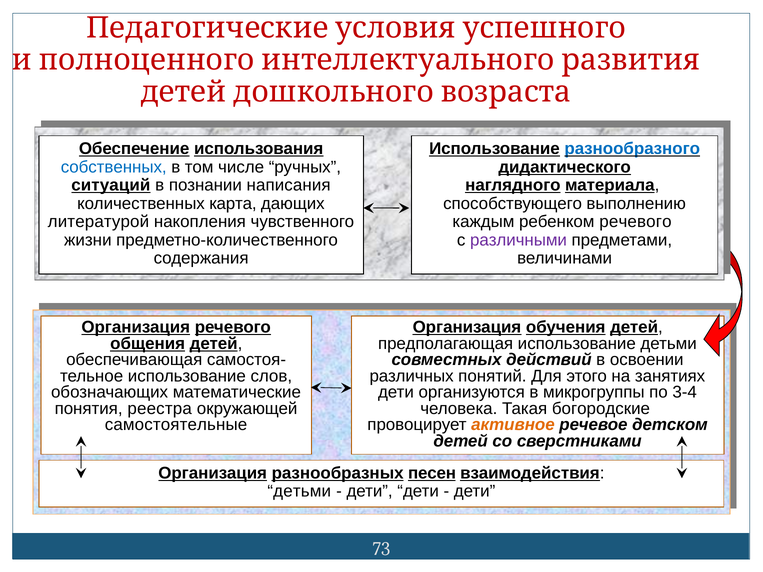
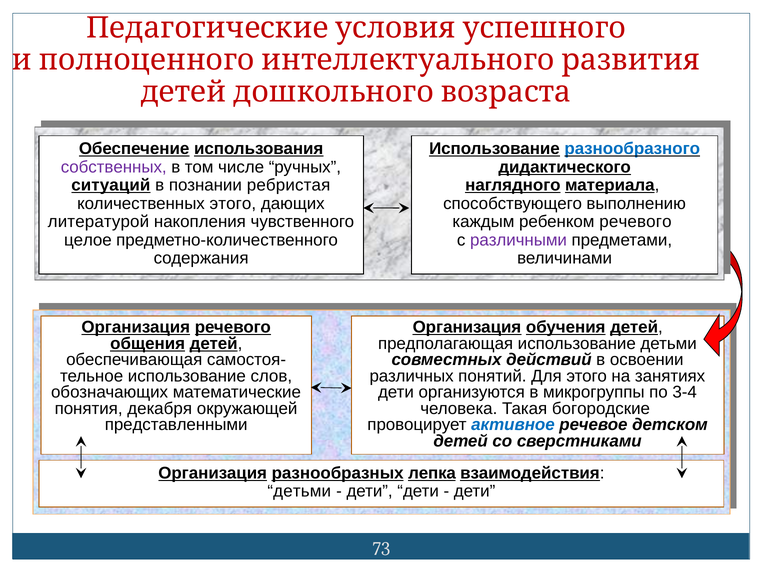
собственных colour: blue -> purple (114, 167)
написания: написания -> ребристая (289, 185)
количественных карта: карта -> этого (233, 204)
жизни: жизни -> целое (88, 240)
реестра: реестра -> декабря (160, 409)
самостоятельные: самостоятельные -> представленными (176, 425)
активное colour: orange -> blue (513, 425)
песен: песен -> лепка (432, 473)
